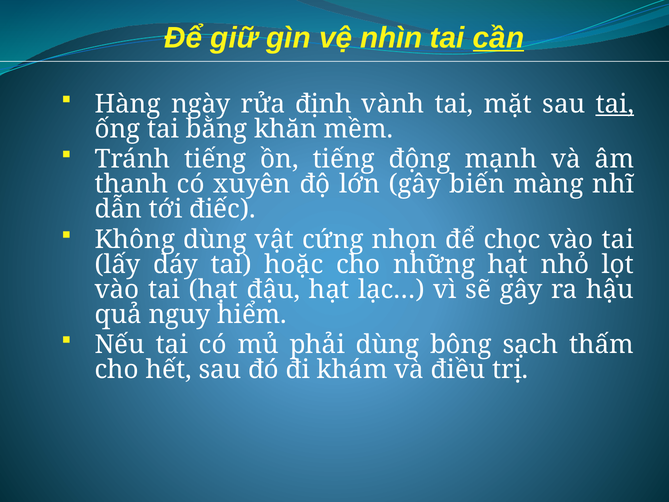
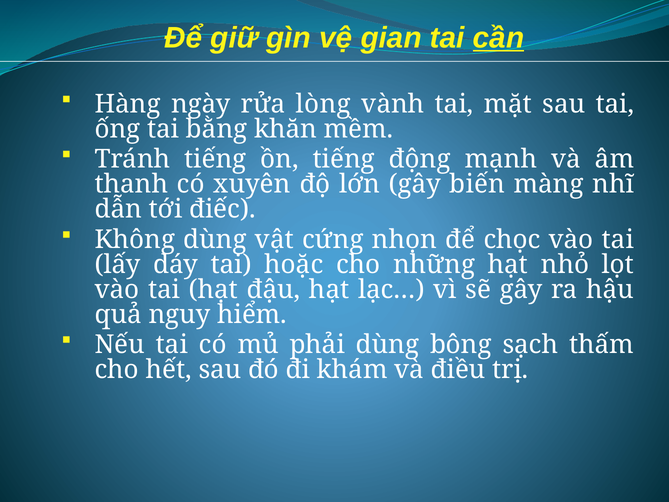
nhìn: nhìn -> gian (391, 38)
định: định -> lòng (323, 104)
tai underline: present -> none (615, 104)
